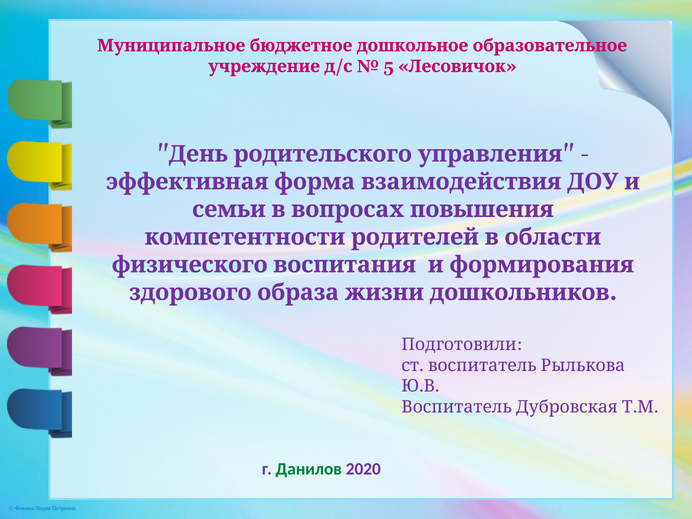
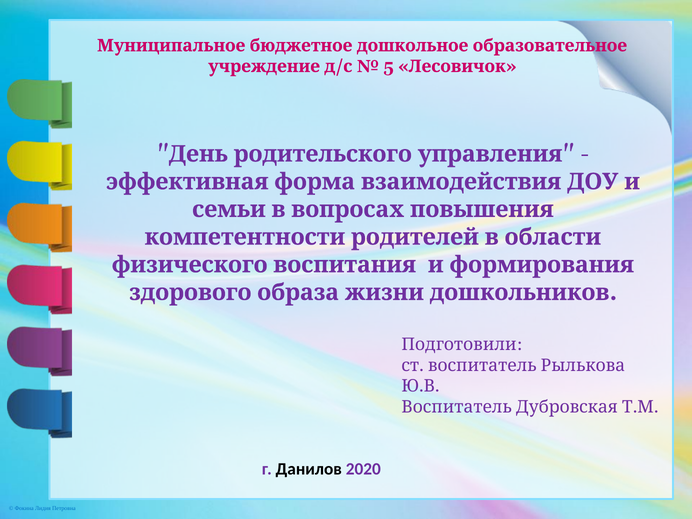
Данилов colour: green -> black (309, 469)
